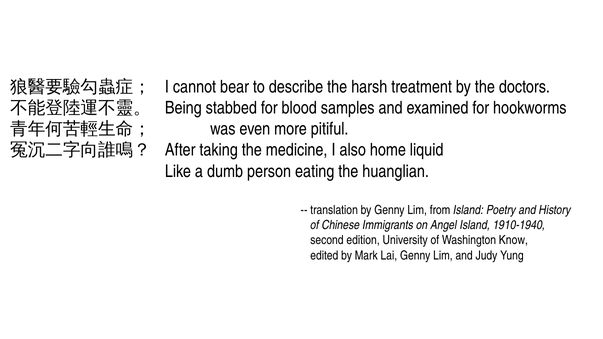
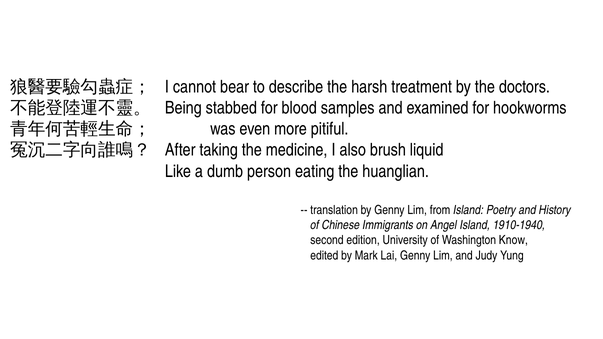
home: home -> brush (388, 150)
